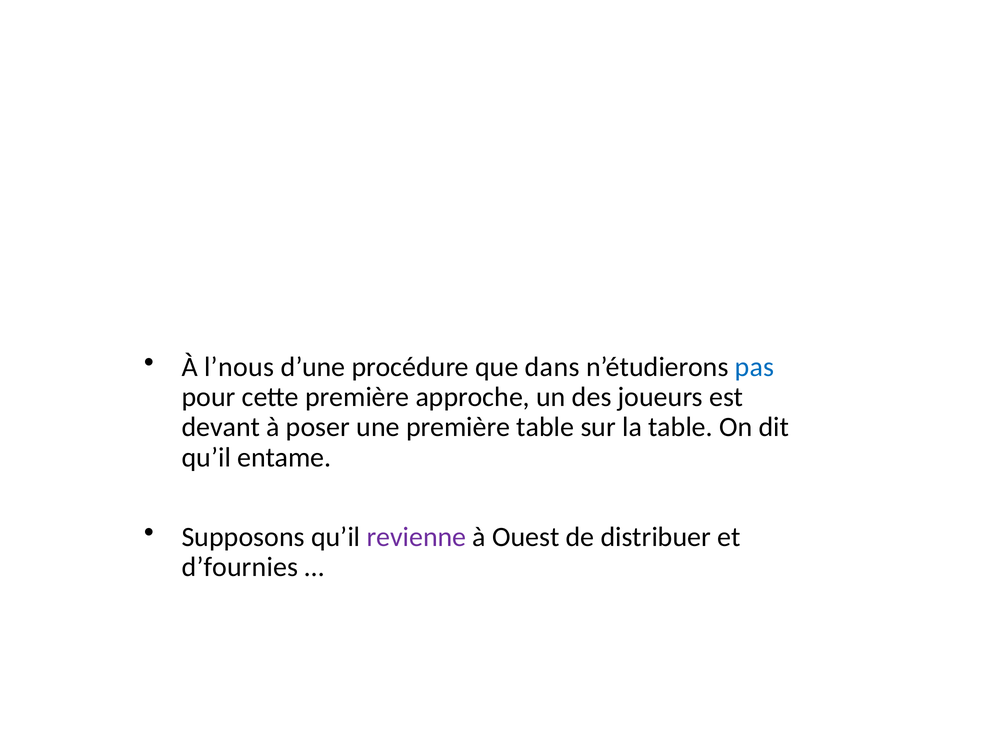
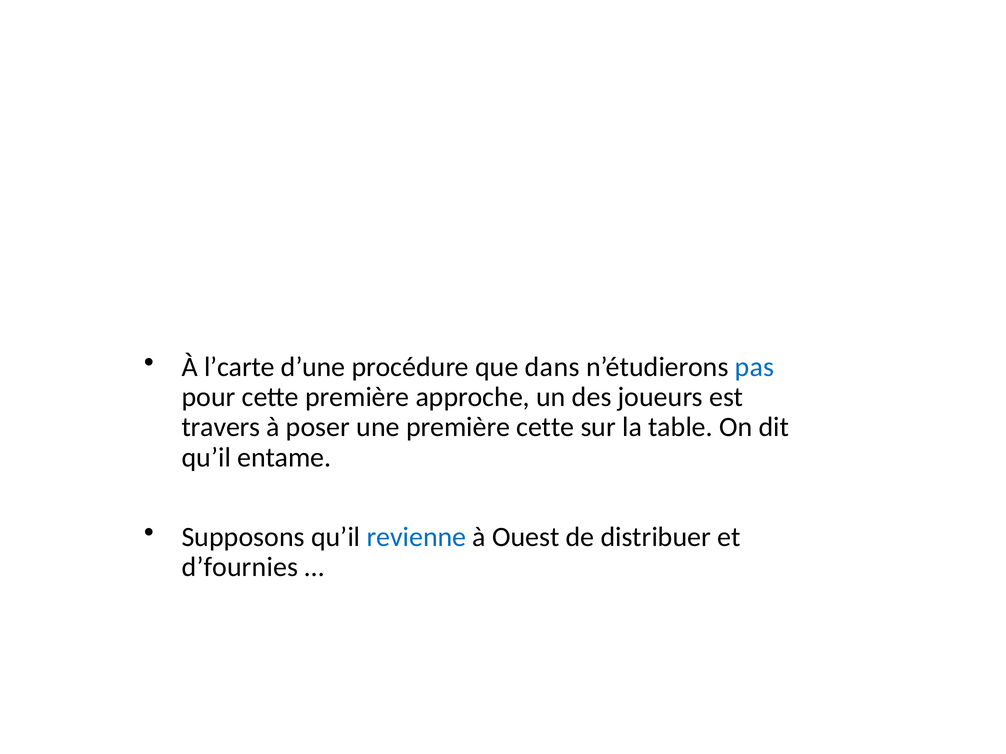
l’nous: l’nous -> l’carte (239, 367)
devant: devant -> travers (221, 427)
première table: table -> cette (545, 427)
revienne colour: purple -> blue (416, 537)
